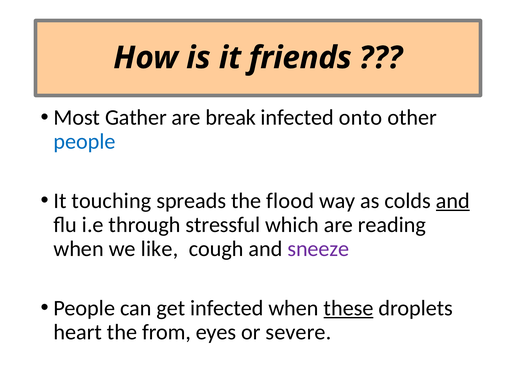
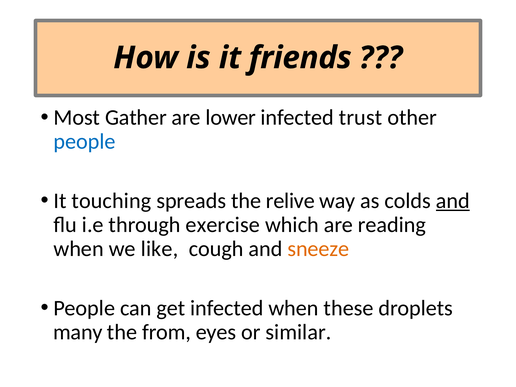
break: break -> lower (231, 117)
onto: onto -> trust (361, 117)
flood: flood -> relive (290, 201)
stressful: stressful -> exercise (223, 225)
sneeze colour: purple -> orange (318, 249)
these underline: present -> none (349, 308)
heart: heart -> many (78, 332)
severe: severe -> similar (298, 332)
